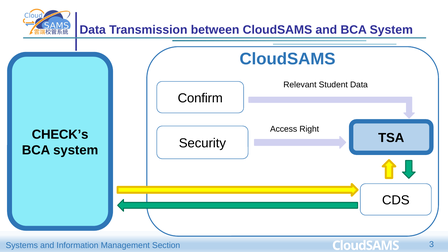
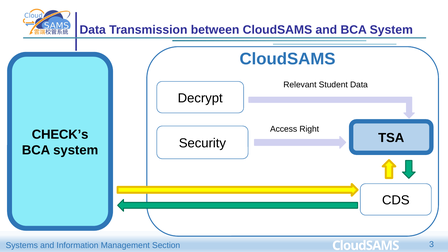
Confirm: Confirm -> Decrypt (200, 98)
